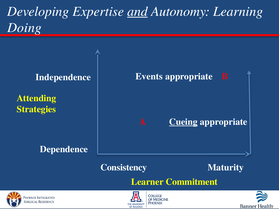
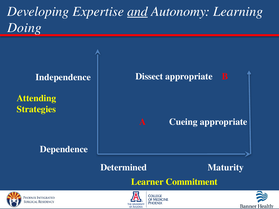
Events: Events -> Dissect (149, 76)
Cueing underline: present -> none (183, 122)
Consistency: Consistency -> Determined (124, 168)
